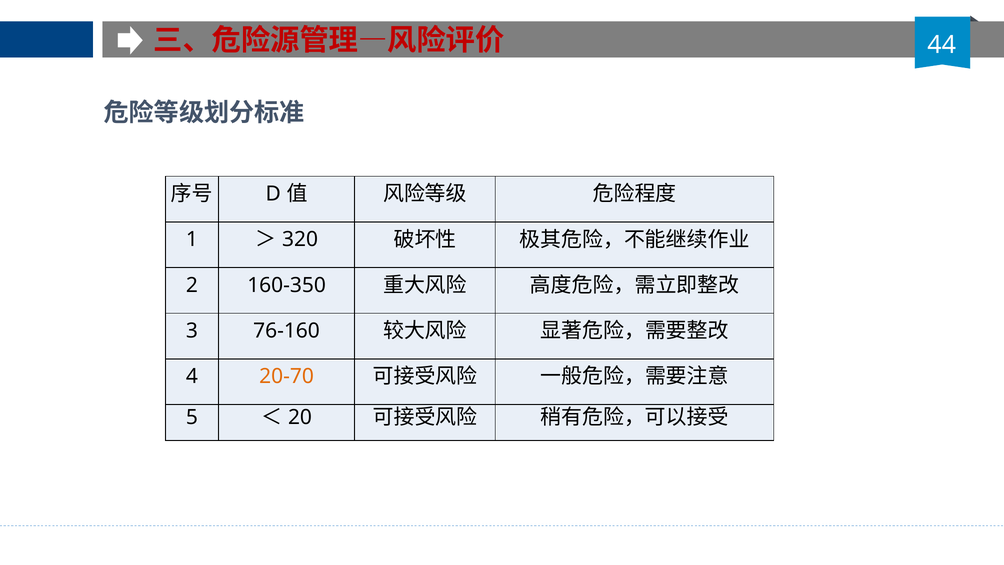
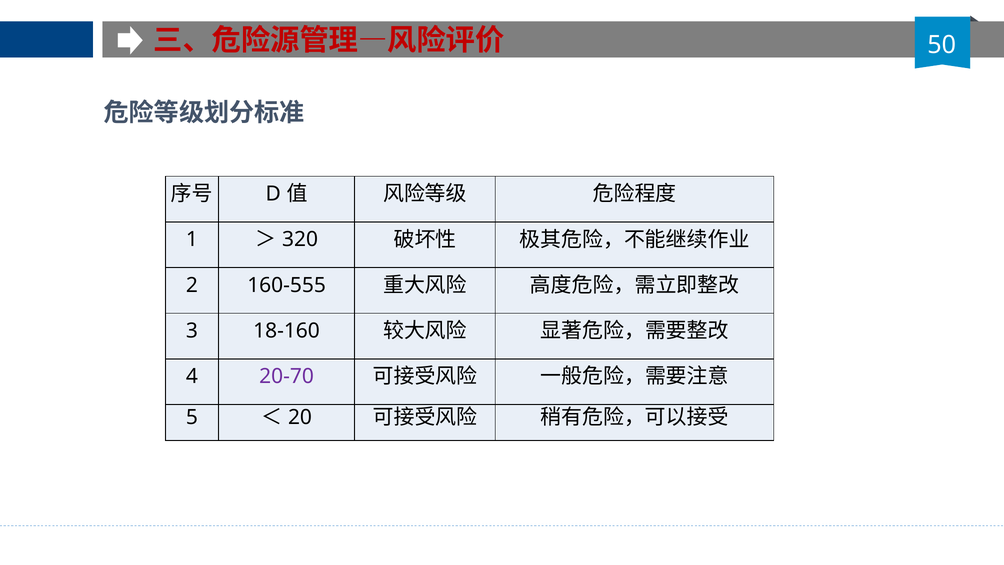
44: 44 -> 50 (942, 45)
160-350: 160-350 -> 160-555 (287, 285)
76-160: 76-160 -> 18-160 (287, 331)
20-70 colour: orange -> purple (287, 376)
